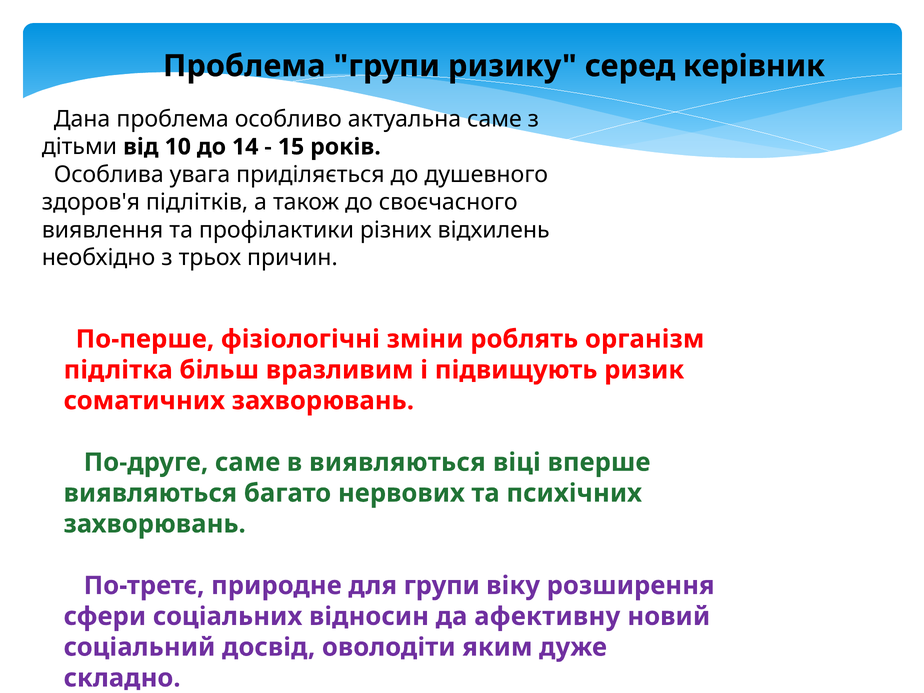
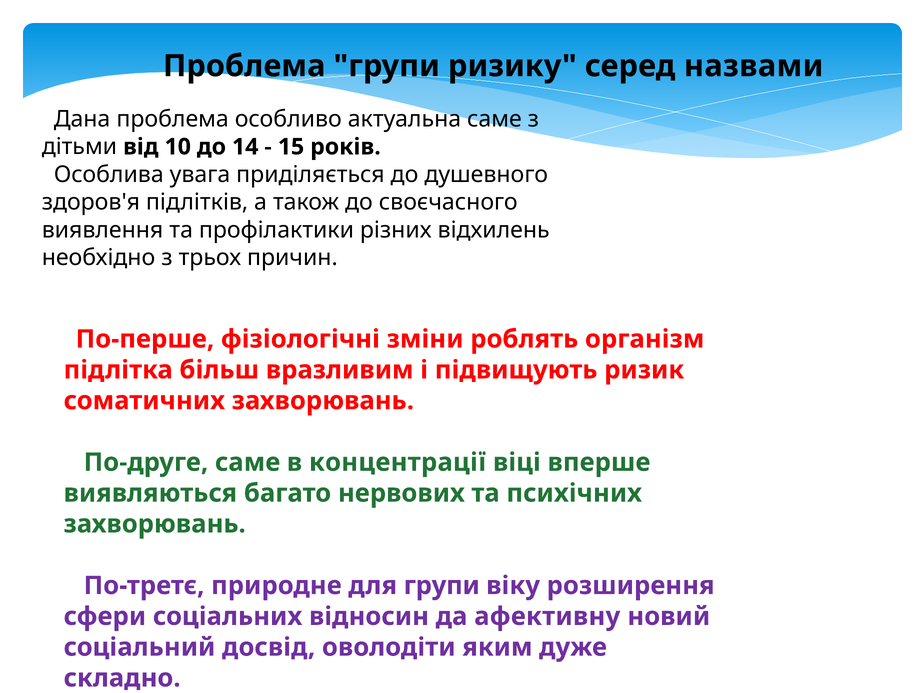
керівник: керівник -> назвами (754, 66)
в виявляються: виявляються -> концентрації (397, 462)
